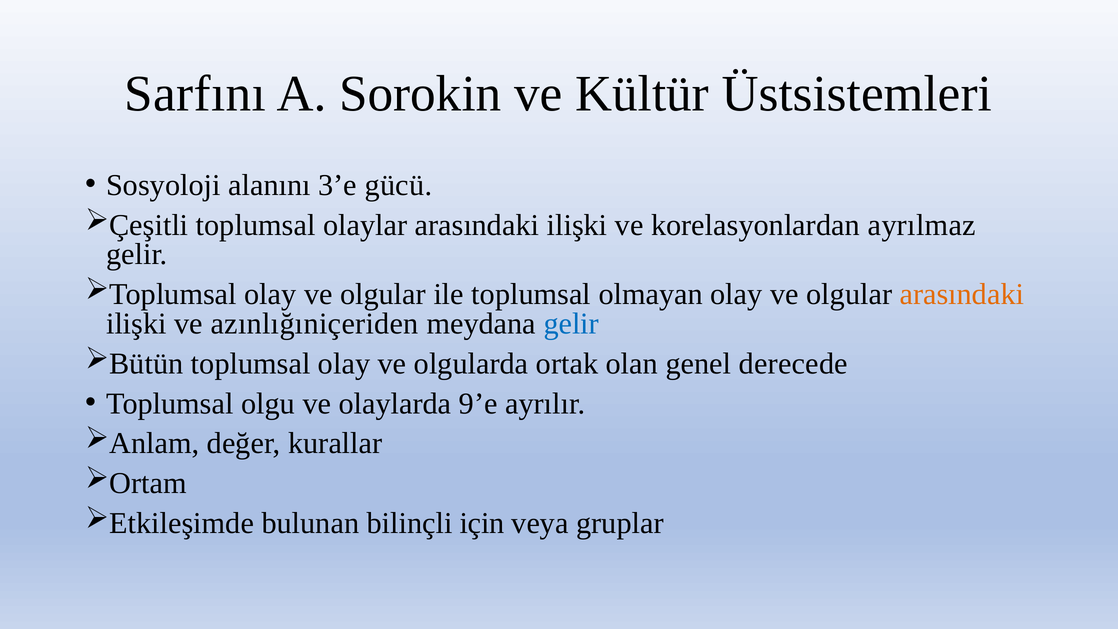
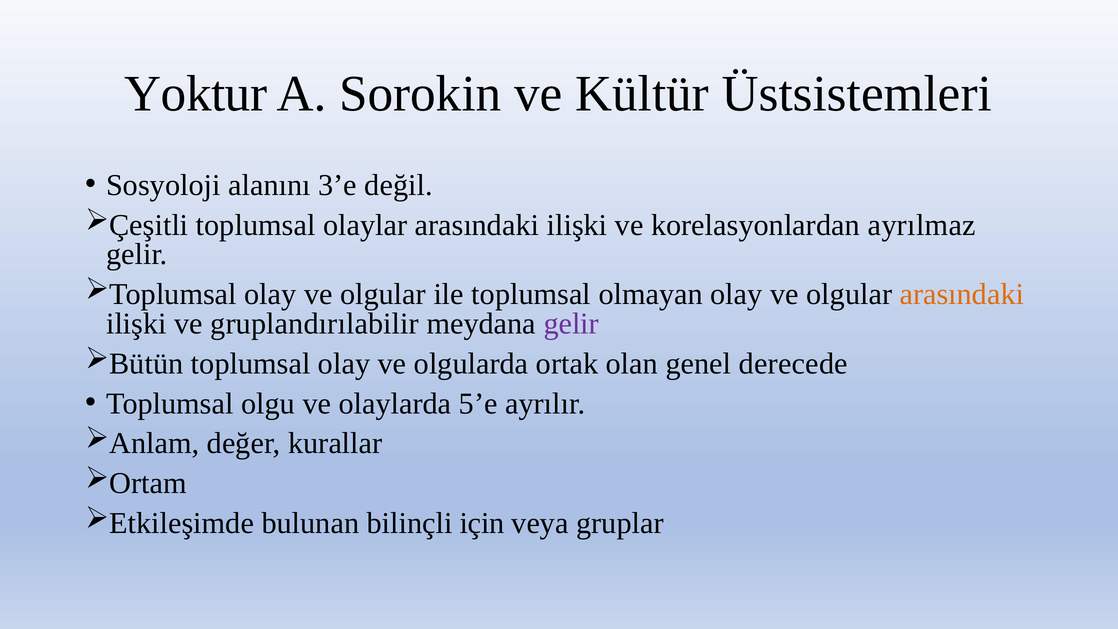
Sarfını: Sarfını -> Yoktur (196, 94)
gücü: gücü -> değil (399, 185)
azınlığıniçeriden: azınlığıniçeriden -> gruplandırılabilir (315, 324)
gelir colour: blue -> purple (571, 324)
9’e: 9’e -> 5’e (478, 403)
